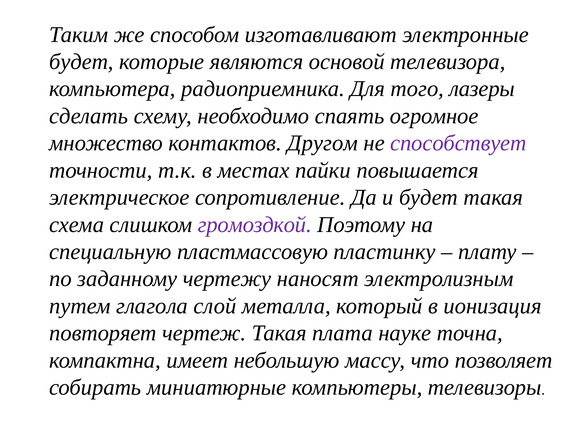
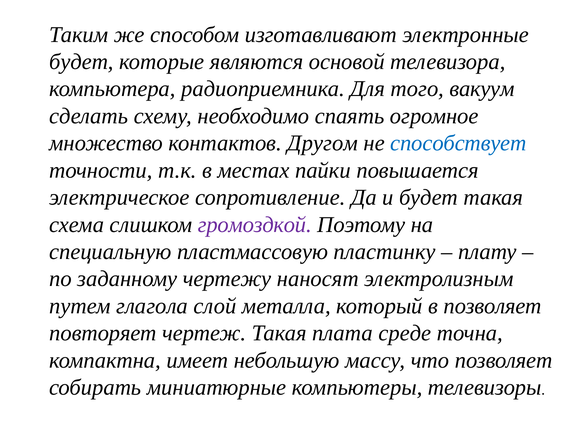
лазеры: лазеры -> вакуум (482, 89)
способствует colour: purple -> blue (458, 143)
в ионизация: ионизация -> позволяет (493, 306)
науке: науке -> среде (405, 333)
